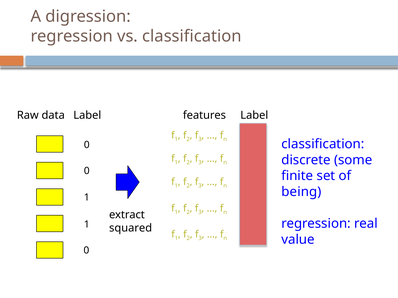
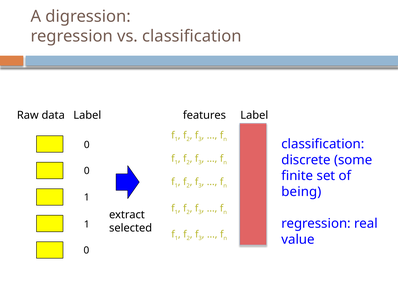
squared: squared -> selected (131, 228)
